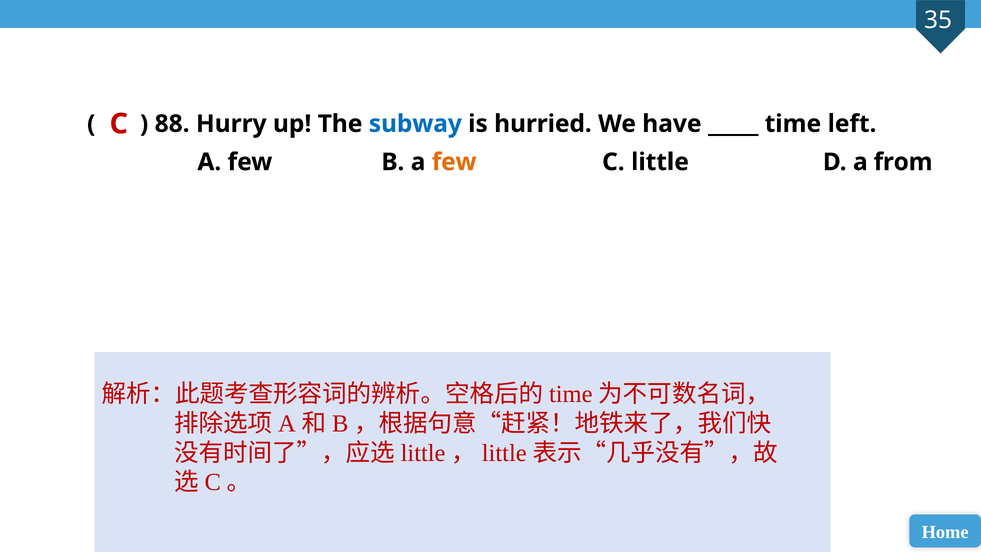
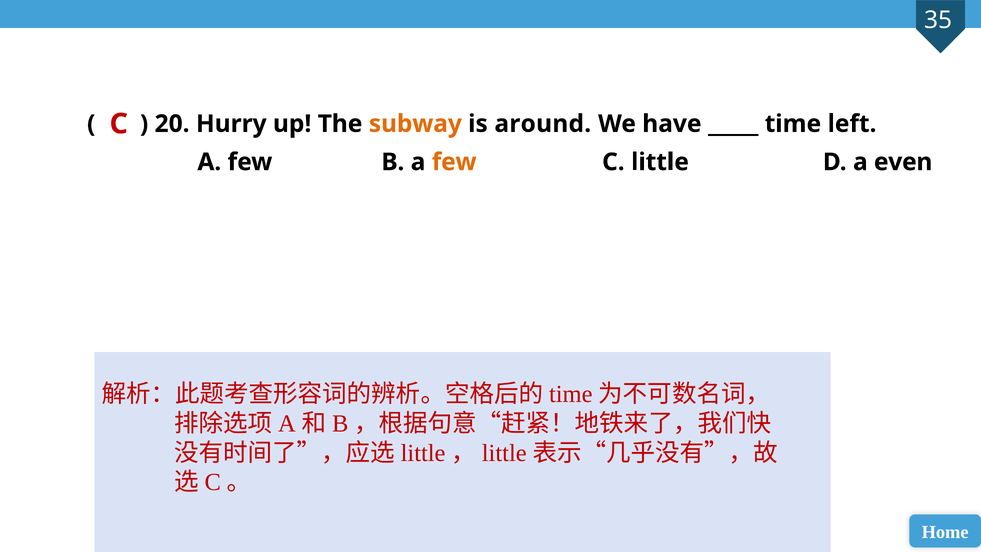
88: 88 -> 20 (172, 124)
subway colour: blue -> orange (415, 124)
hurried: hurried -> around (543, 124)
from: from -> even (903, 162)
